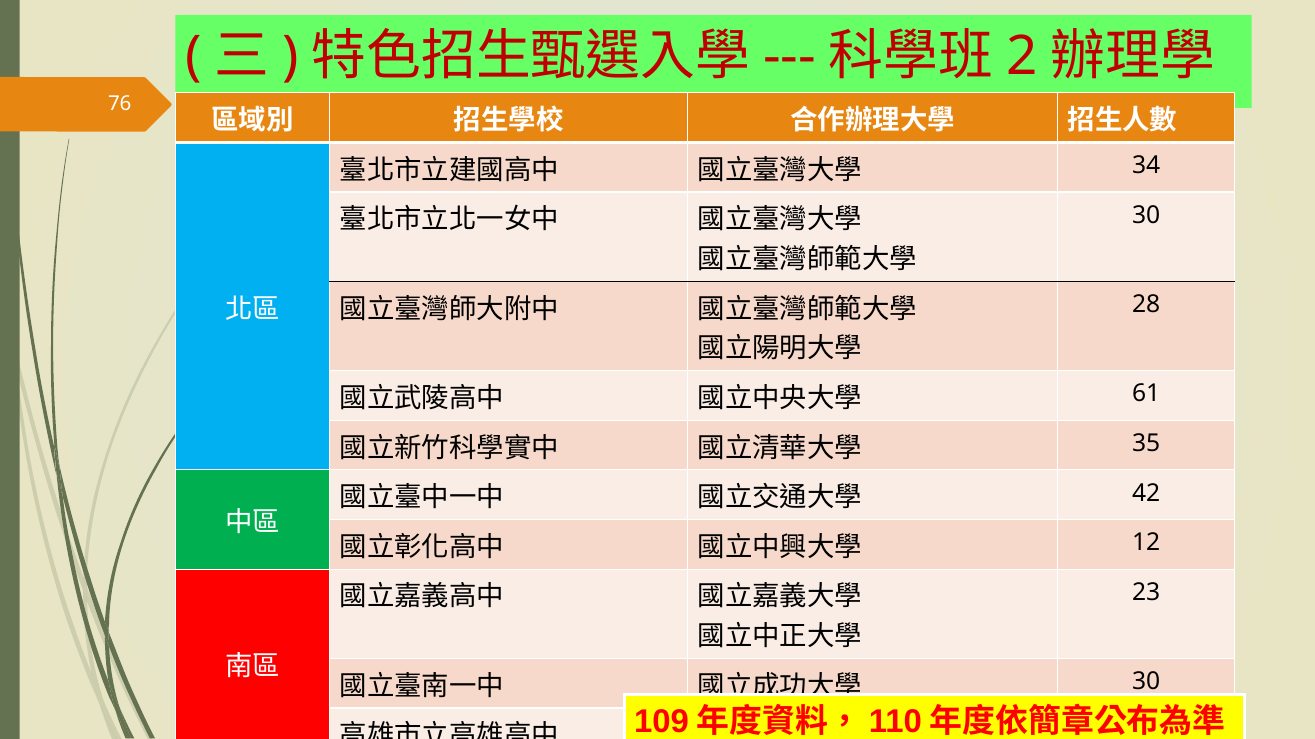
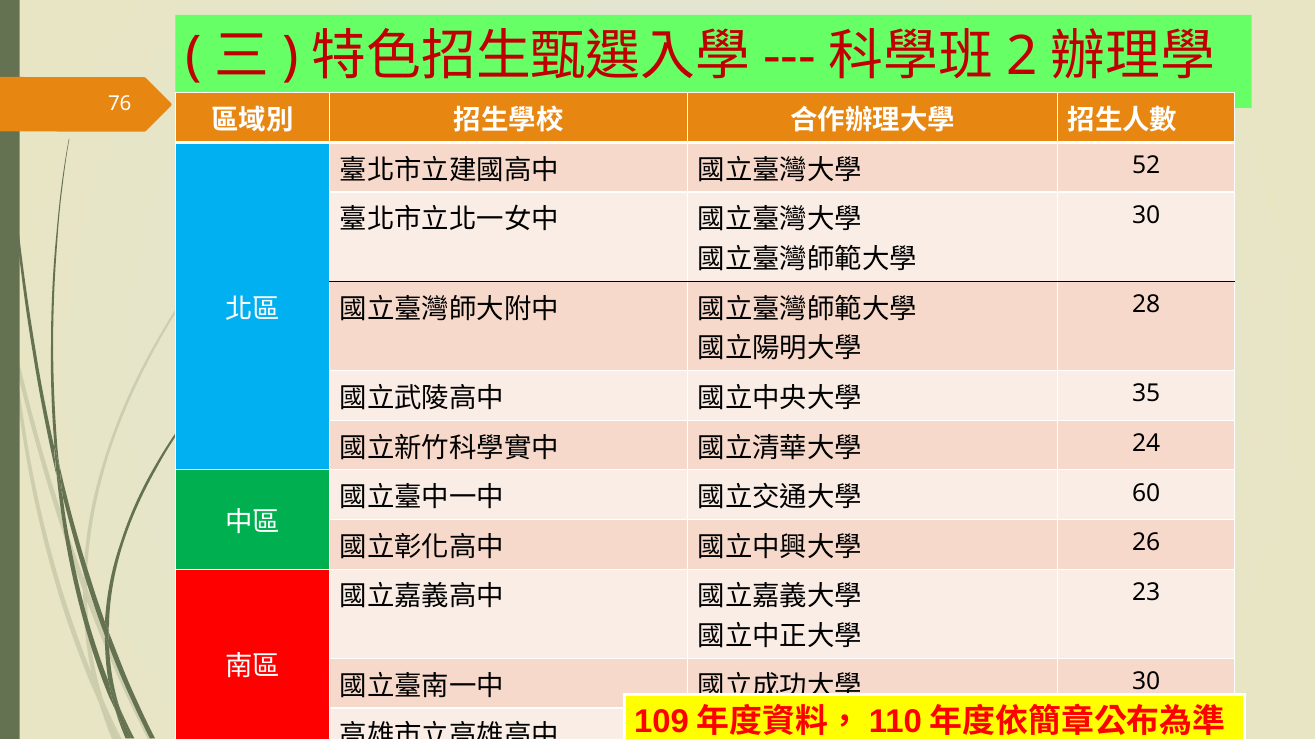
34: 34 -> 52 (1146, 166)
61: 61 -> 35 (1146, 394)
35: 35 -> 24 (1146, 444)
42: 42 -> 60 (1146, 493)
12: 12 -> 26 (1146, 543)
